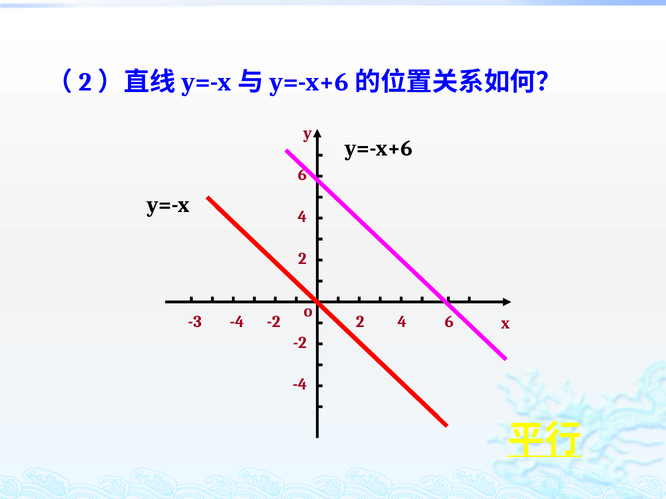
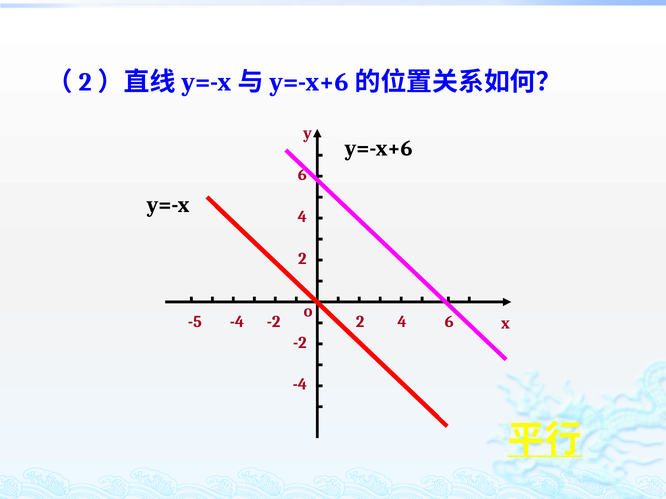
-3: -3 -> -5 (195, 322)
